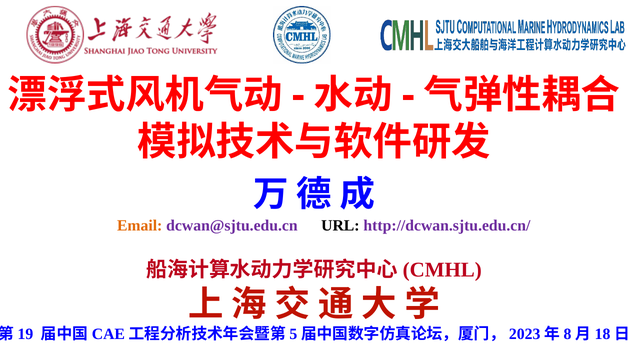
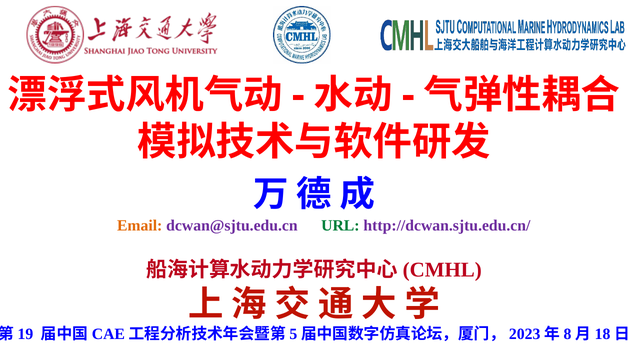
URL colour: black -> green (340, 226)
